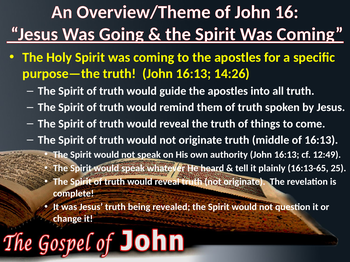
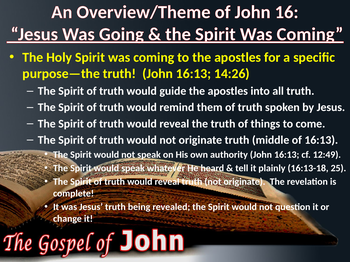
16:13-65: 16:13-65 -> 16:13-18 (308, 168)
